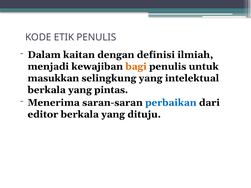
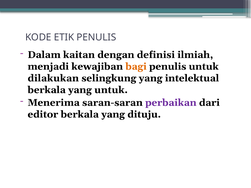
masukkan: masukkan -> dilakukan (53, 78)
yang pintas: pintas -> untuk (111, 90)
perbaikan colour: blue -> purple (171, 103)
